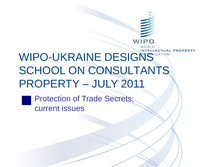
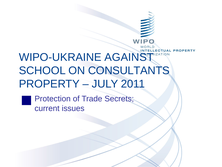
DESIGNS: DESIGNS -> AGAINST (129, 57)
